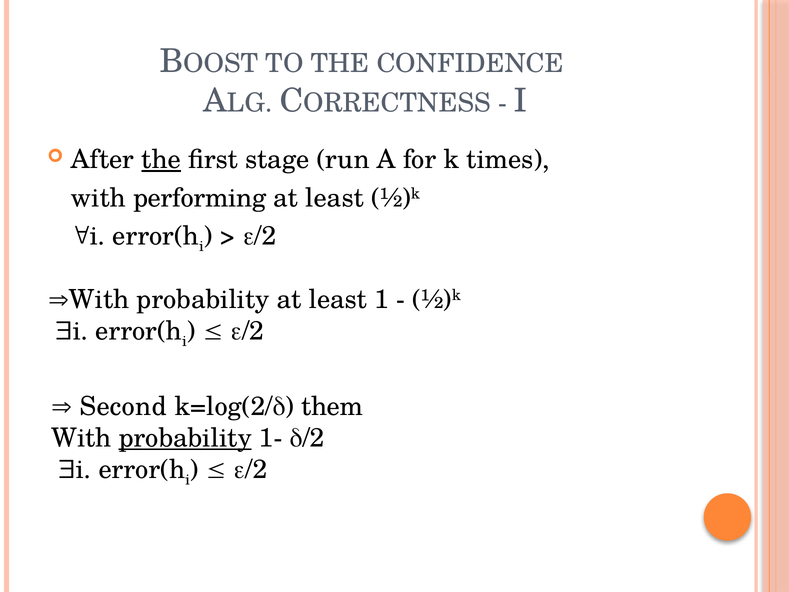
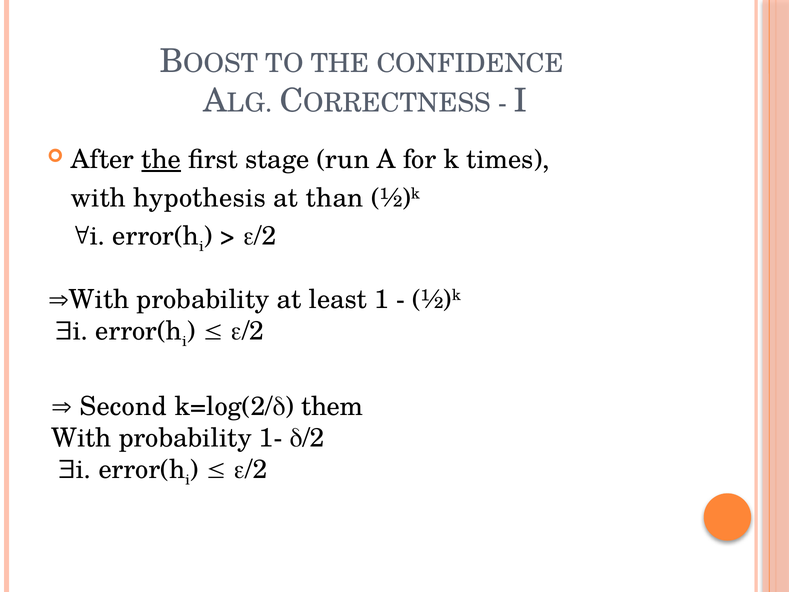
performing: performing -> hypothesis (199, 198)
least: least -> than (335, 198)
probability underline: present -> none (185, 438)
